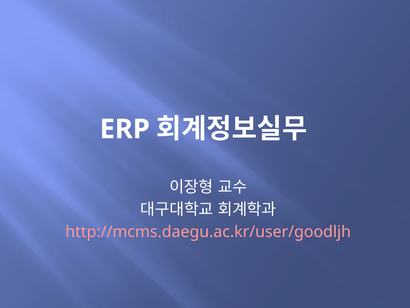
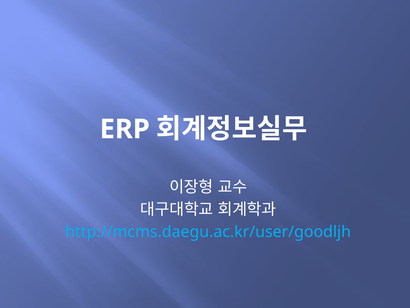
http://mcms.daegu.ac.kr/user/goodljh colour: pink -> light blue (208, 232)
